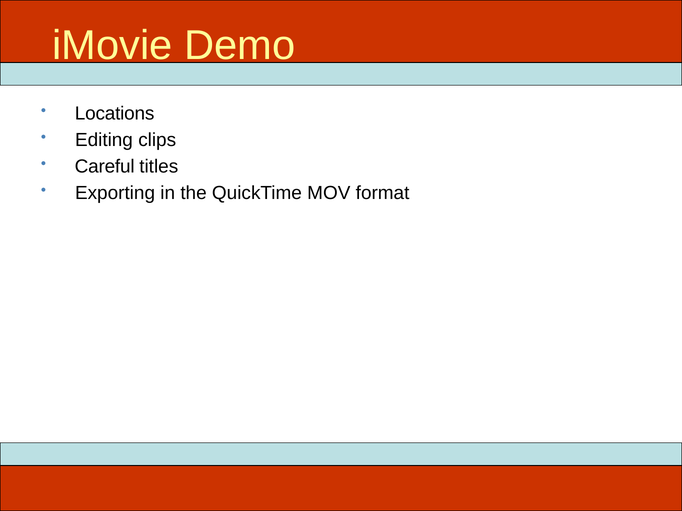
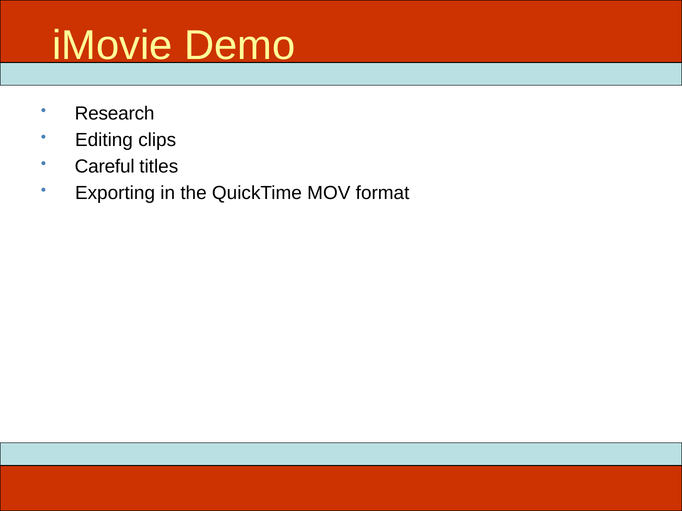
Locations: Locations -> Research (115, 114)
